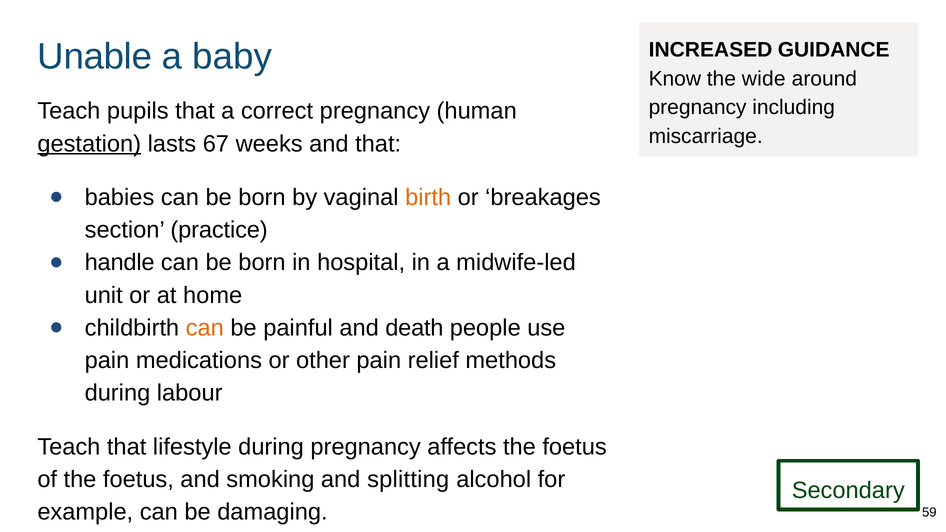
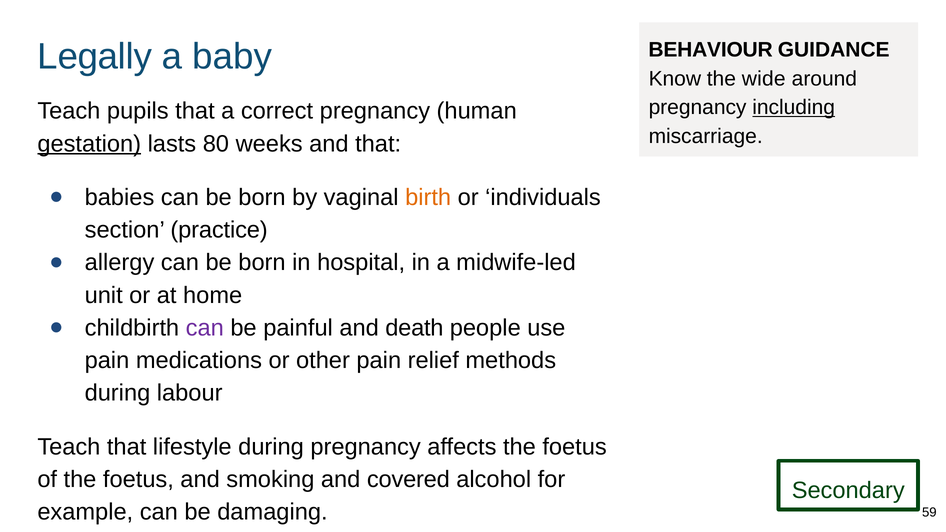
Unable: Unable -> Legally (95, 56)
INCREASED: INCREASED -> BEHAVIOUR (711, 50)
including underline: none -> present (794, 108)
67: 67 -> 80 (216, 144)
breakages: breakages -> individuals (543, 197)
handle: handle -> allergy (120, 263)
can colour: orange -> purple (205, 328)
splitting: splitting -> covered (408, 479)
